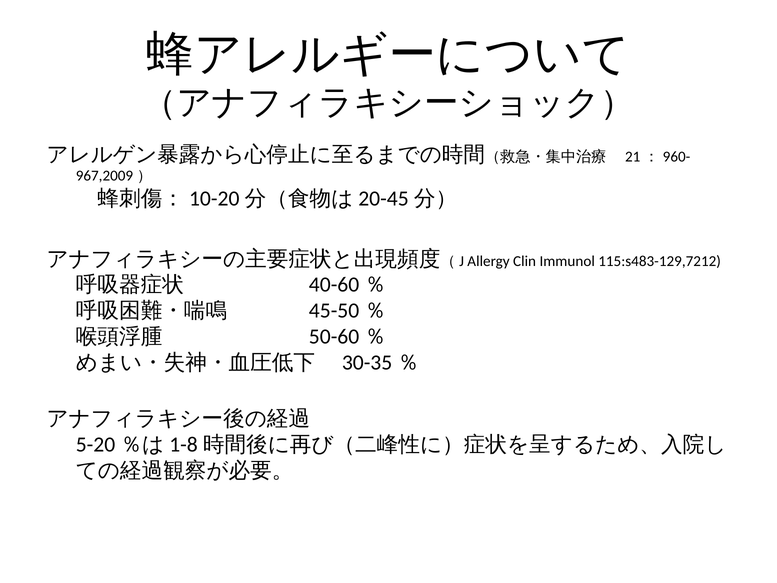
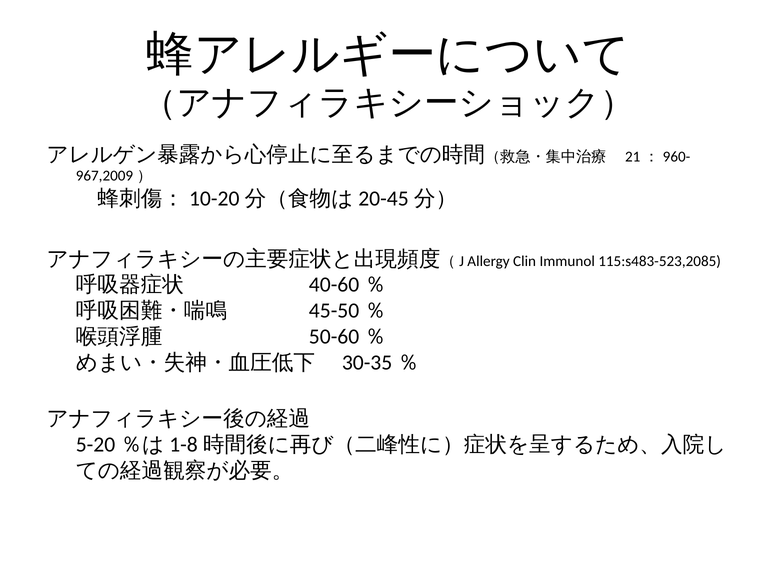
115:s483-129,7212: 115:s483-129,7212 -> 115:s483-523,2085 (660, 261)
